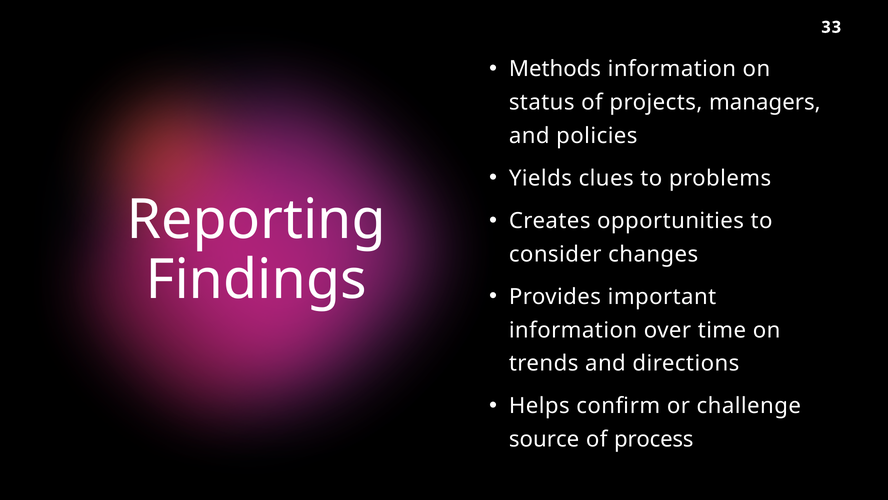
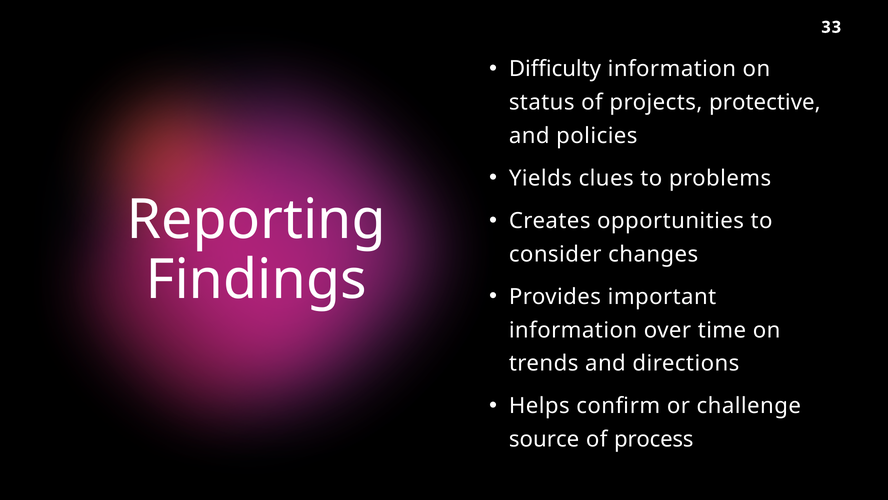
Methods: Methods -> Difficulty (555, 69)
managers: managers -> protective (765, 102)
